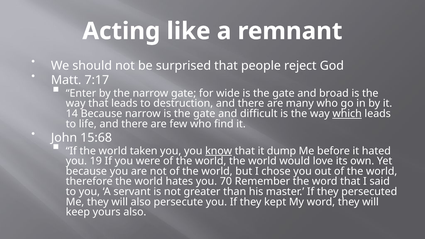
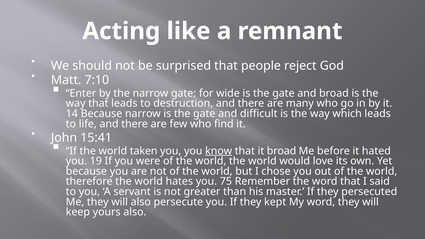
7:17: 7:17 -> 7:10 (97, 80)
which underline: present -> none (347, 114)
15:68: 15:68 -> 15:41 (96, 138)
it dump: dump -> broad (282, 151)
70: 70 -> 75 (226, 182)
